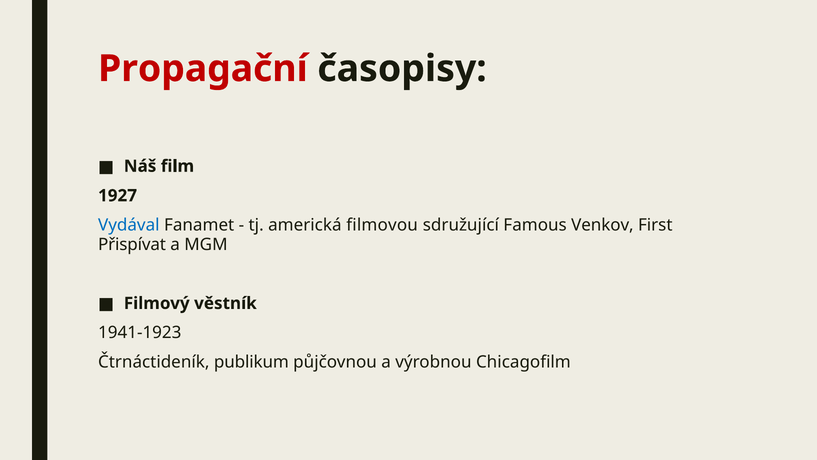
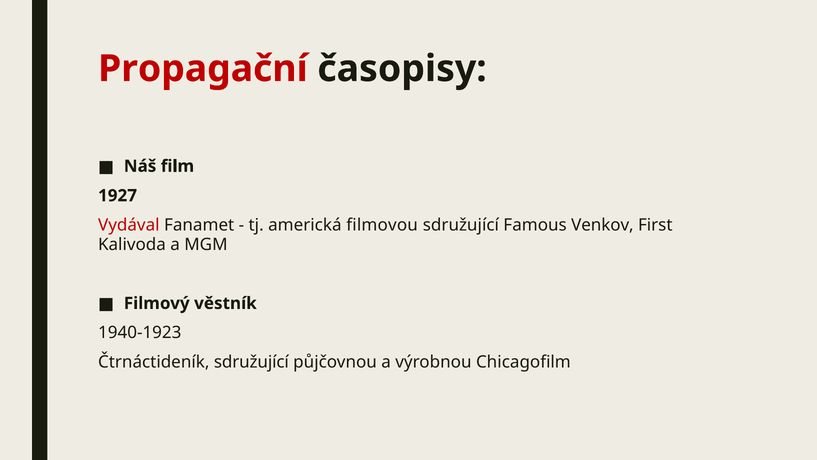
Vydával colour: blue -> red (129, 225)
Přispívat: Přispívat -> Kalivoda (132, 244)
1941-1923: 1941-1923 -> 1940-1923 (140, 333)
Čtrnáctideník publikum: publikum -> sdružující (251, 362)
